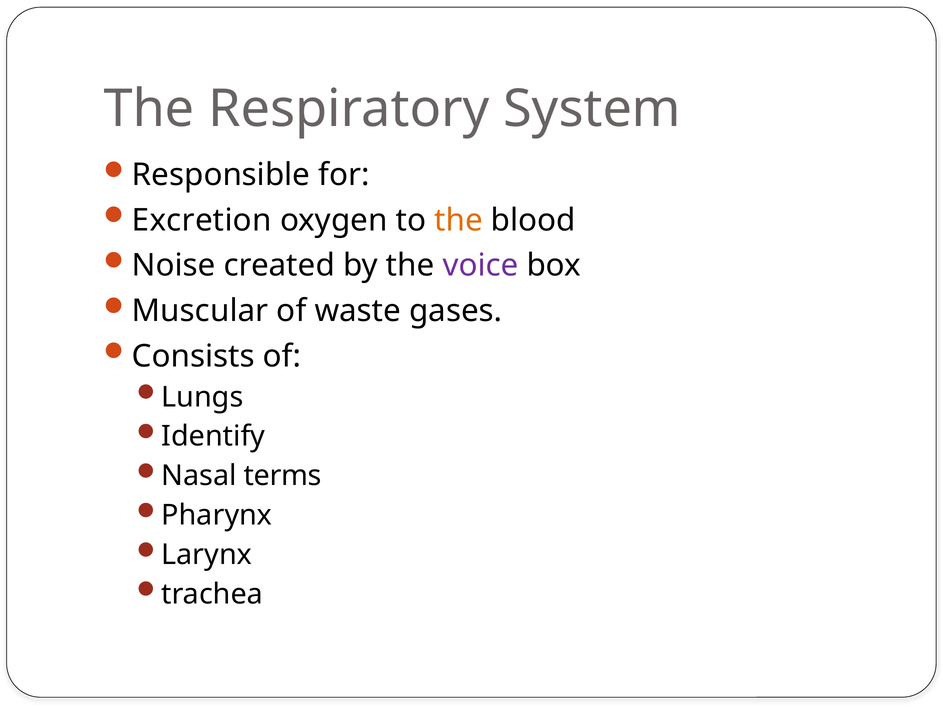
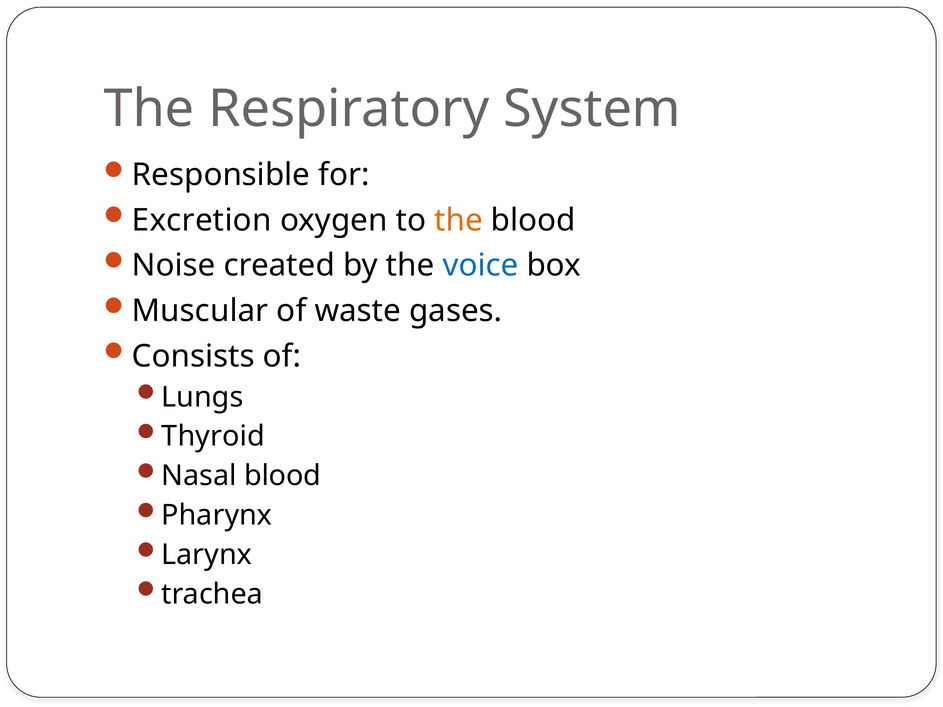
voice colour: purple -> blue (481, 266)
Identify: Identify -> Thyroid (213, 437)
Nasal terms: terms -> blood (283, 476)
